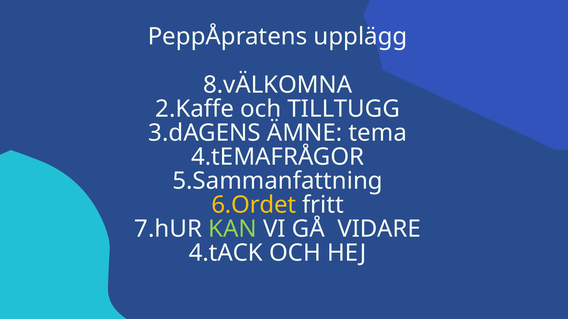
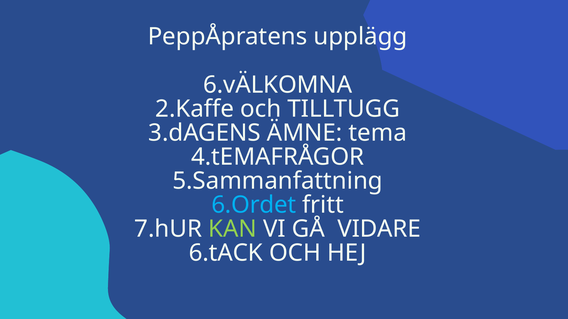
8.vÄLKOMNA: 8.vÄLKOMNA -> 6.vÄLKOMNA (278, 85)
6.Ordet colour: yellow -> light blue (254, 205)
4.tACK: 4.tACK -> 6.tACK (226, 253)
